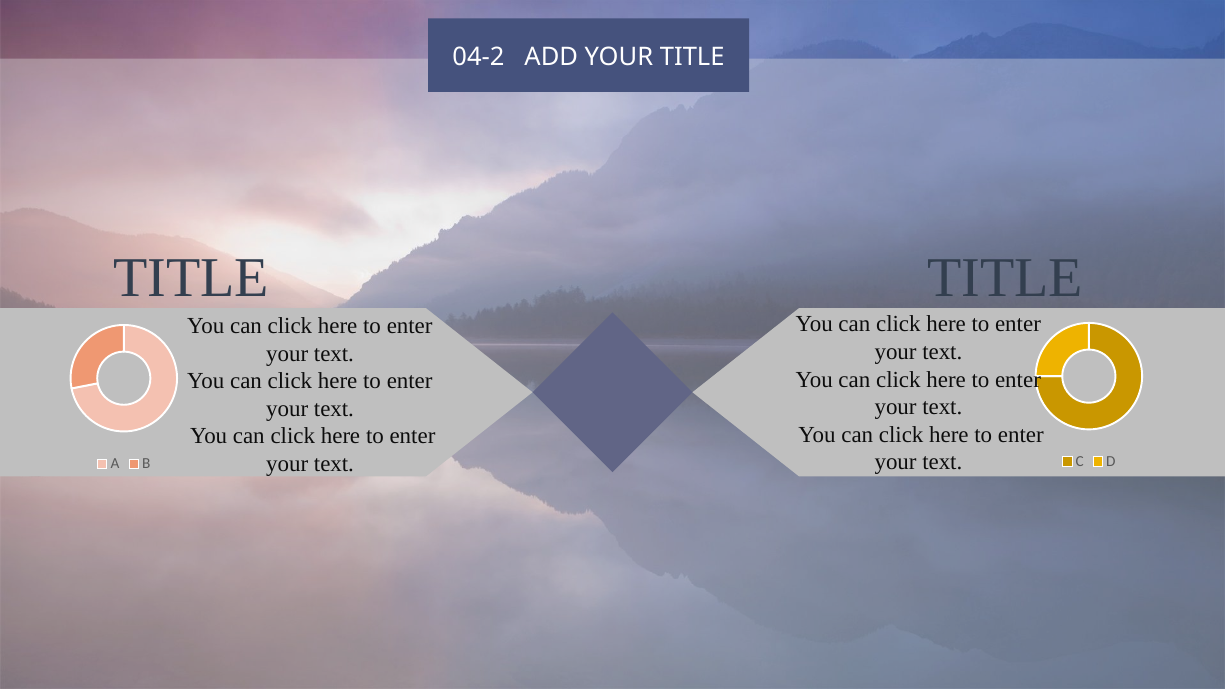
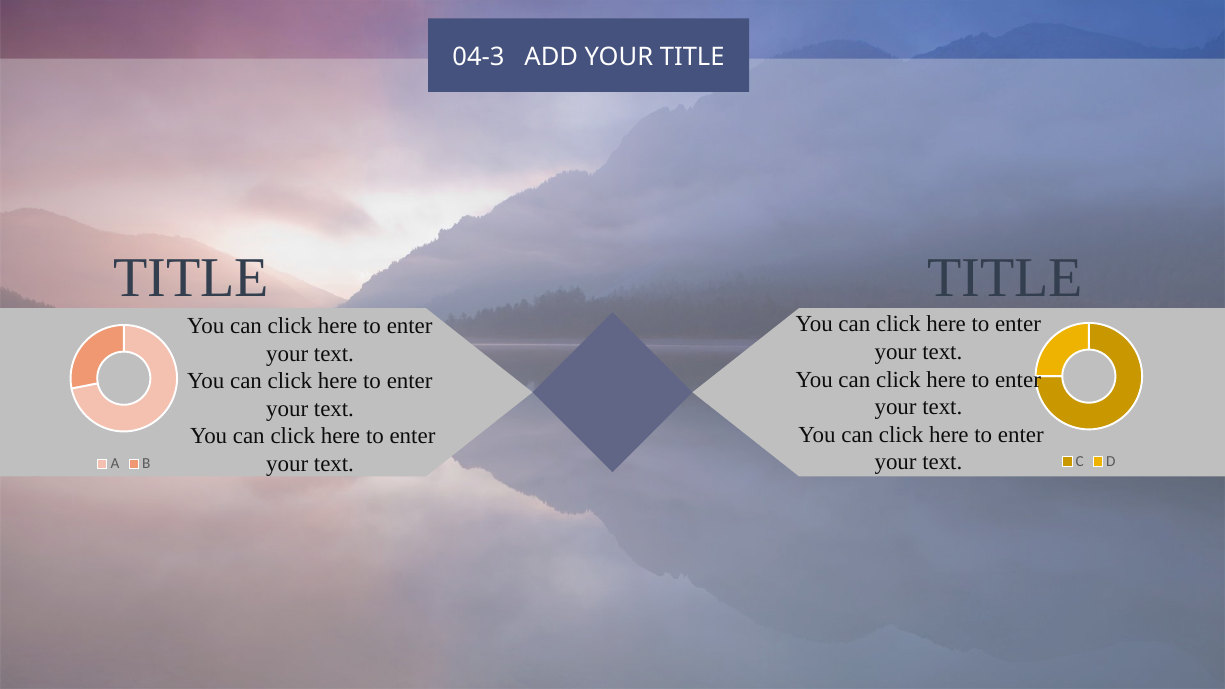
04-2: 04-2 -> 04-3 (478, 57)
